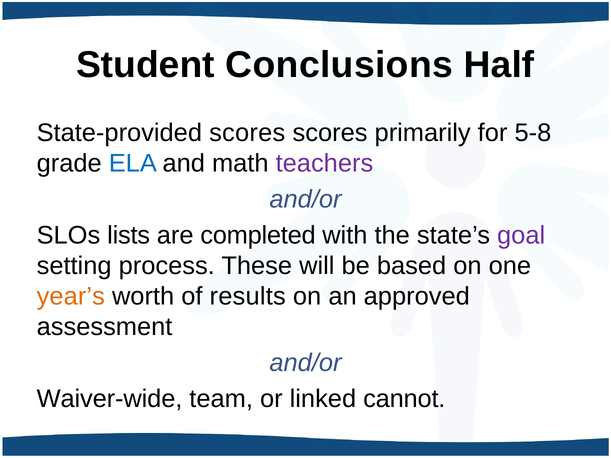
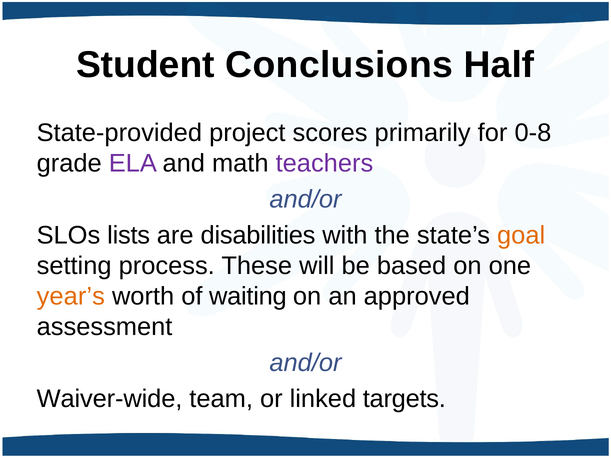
State-provided scores: scores -> project (247, 133)
5-8: 5-8 -> 0-8 (533, 133)
ELA colour: blue -> purple (133, 164)
completed: completed -> disabilities (258, 236)
goal colour: purple -> orange (521, 236)
results: results -> waiting (248, 297)
cannot: cannot -> targets (404, 399)
